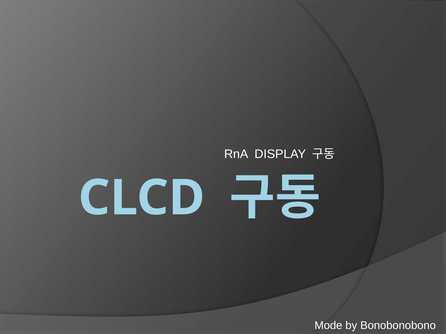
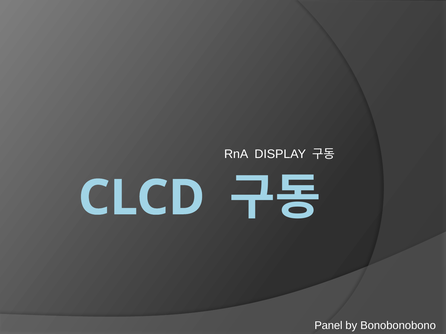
Mode: Mode -> Panel (328, 326)
